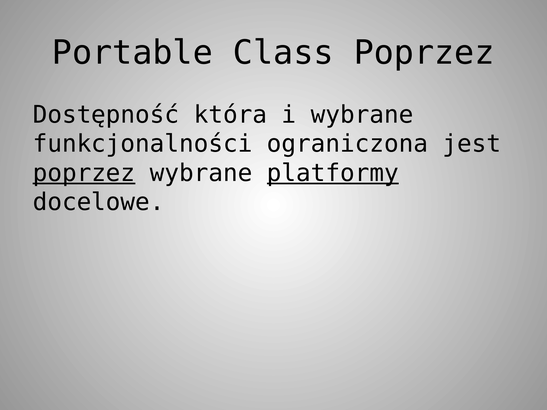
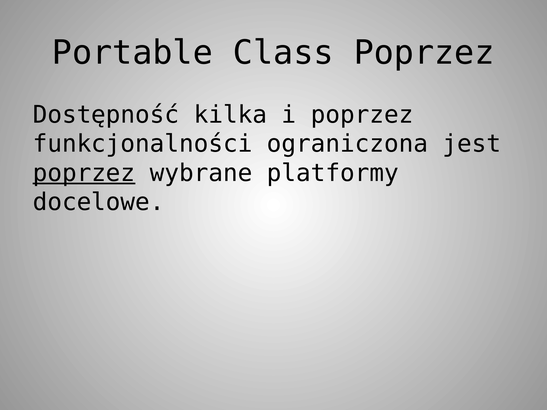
która: która -> kilka (230, 115)
i wybrane: wybrane -> poprzez (362, 115)
platformy underline: present -> none (333, 173)
